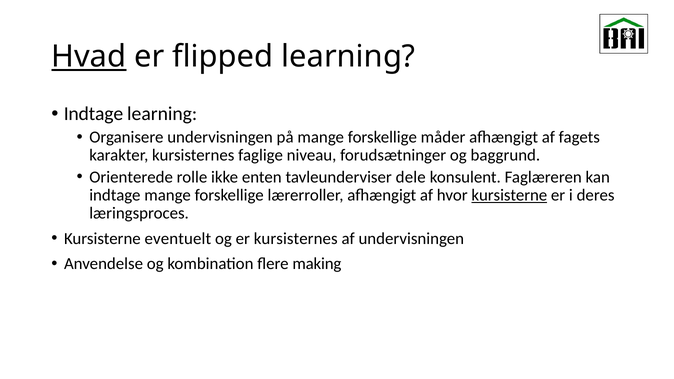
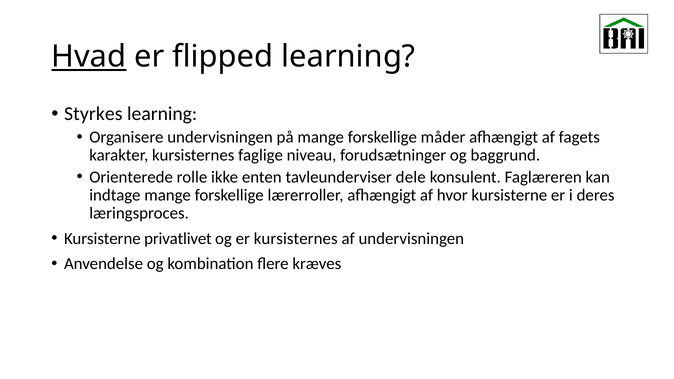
Indtage: Indtage -> Styrkes (93, 114)
kursisterne underline: present -> none (509, 195)
eventuelt: eventuelt -> privatlivet (178, 239)
making: making -> kræves (317, 264)
